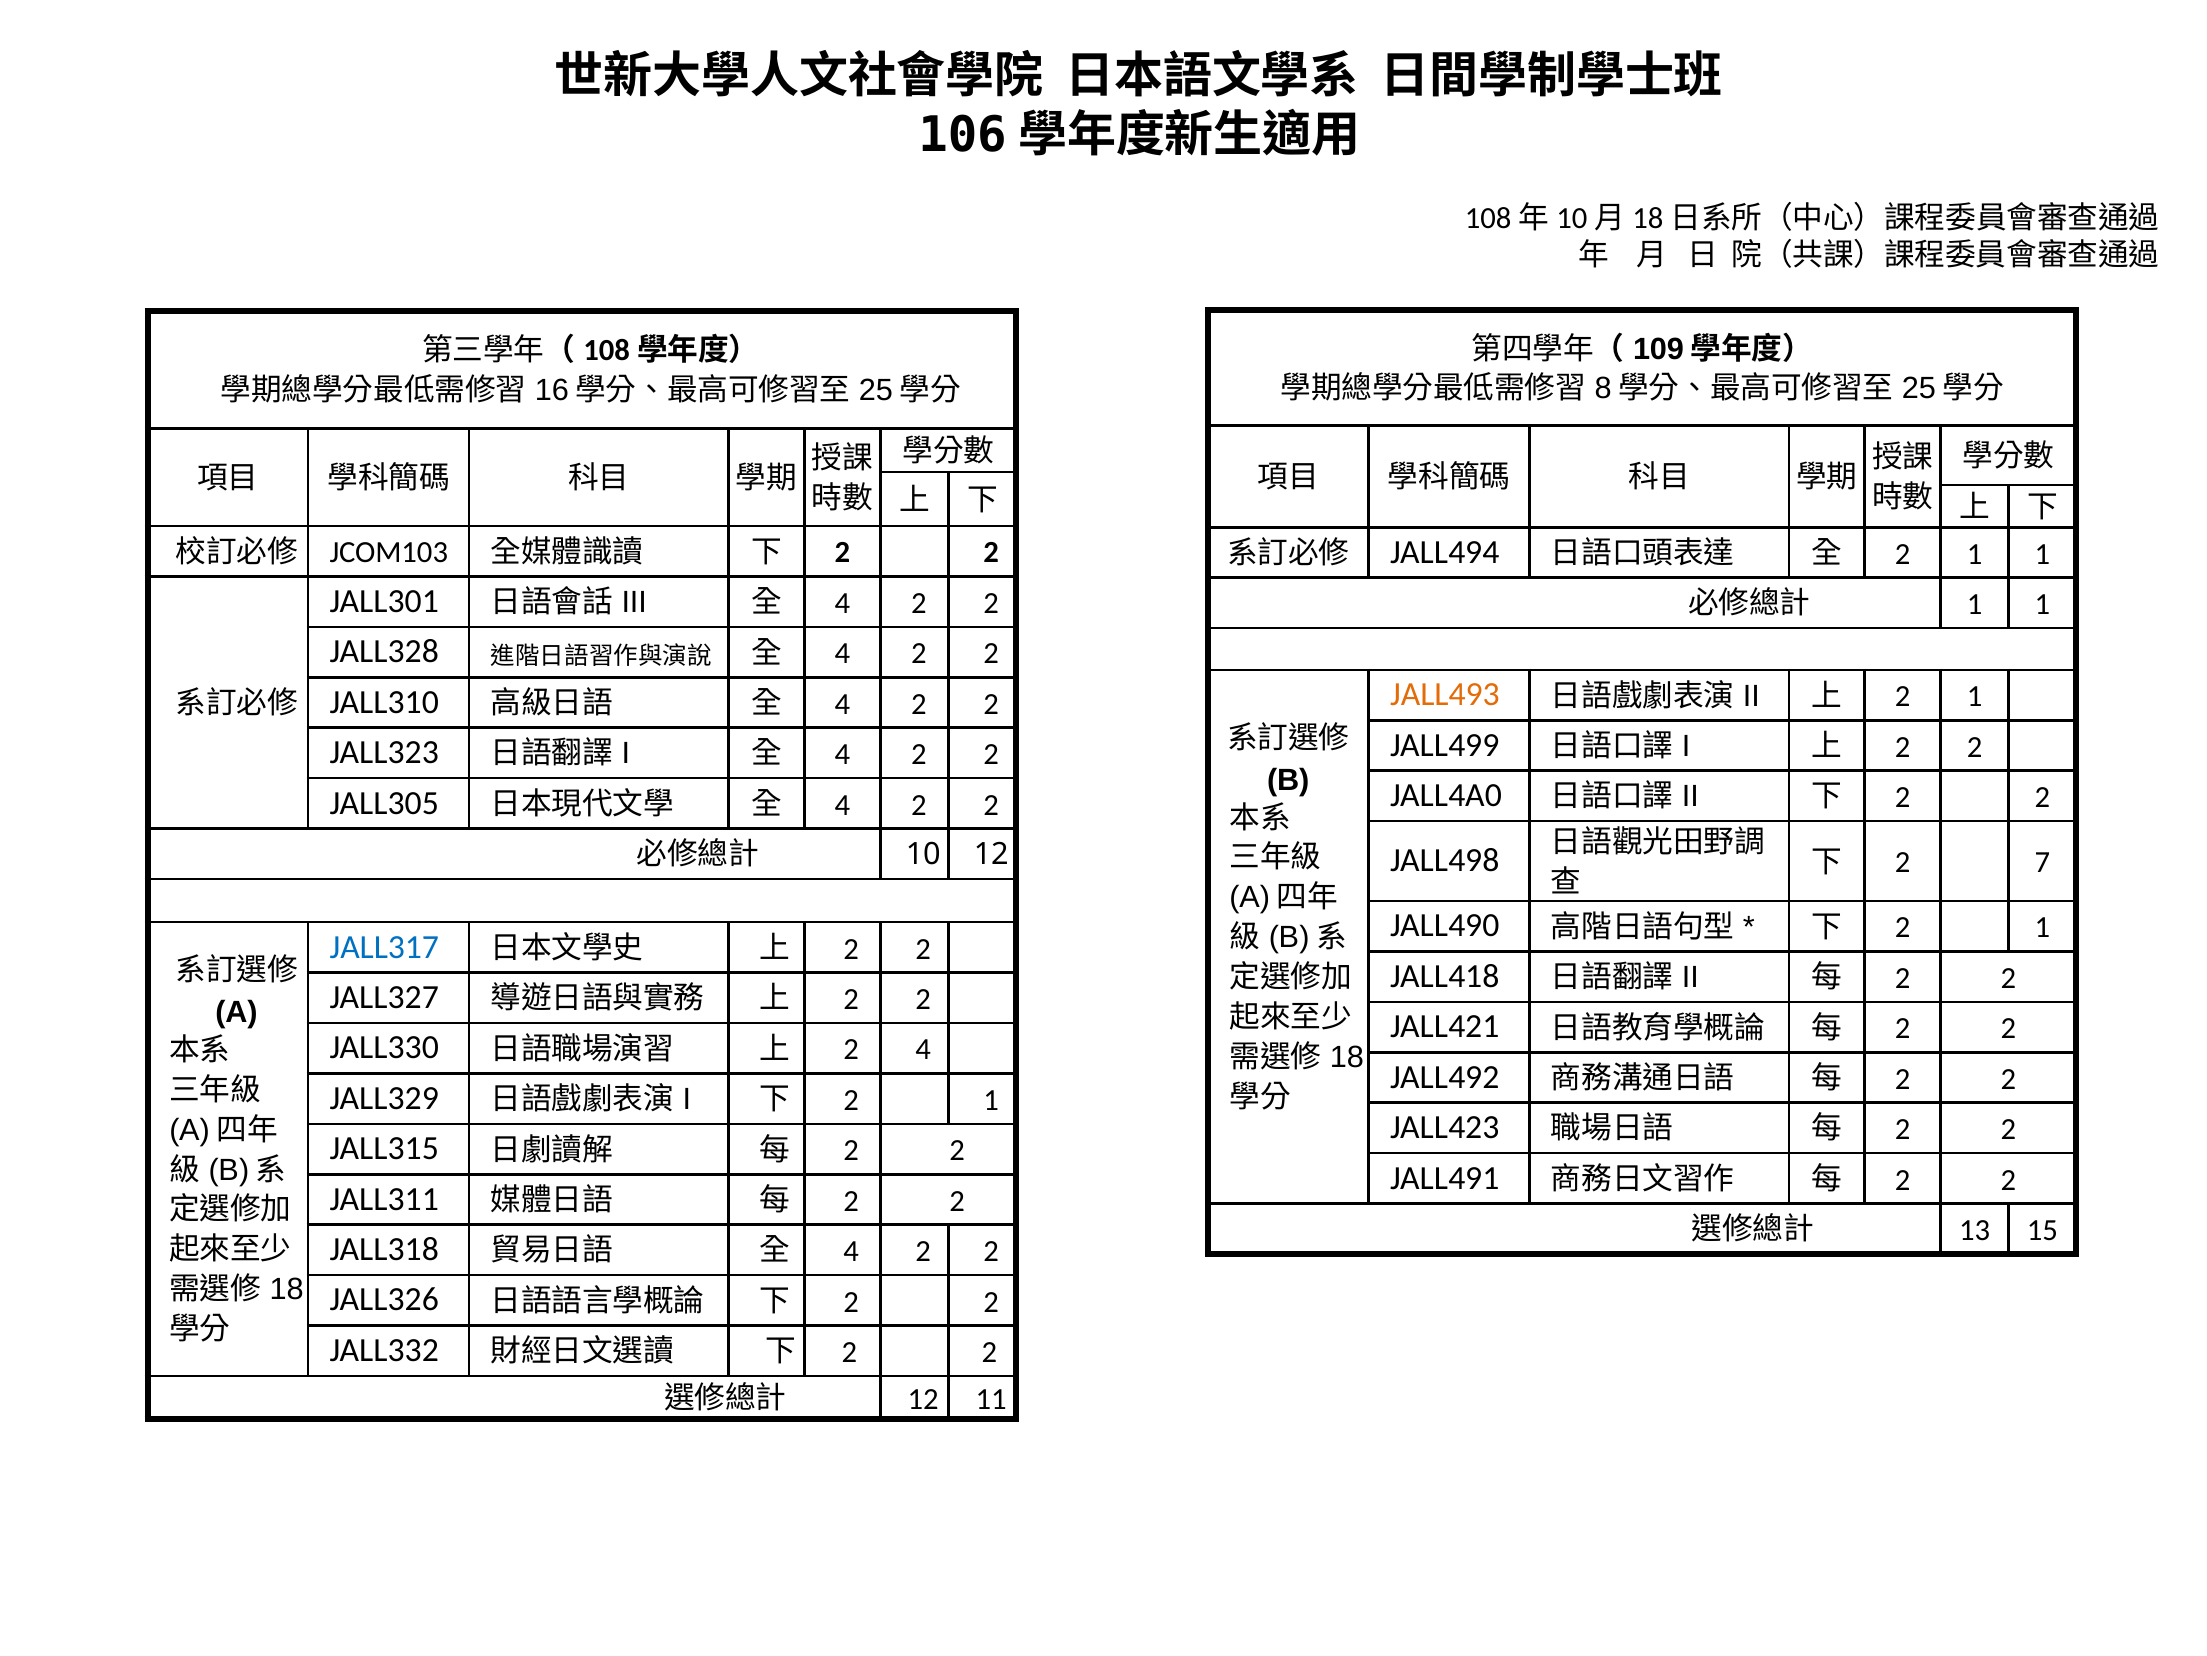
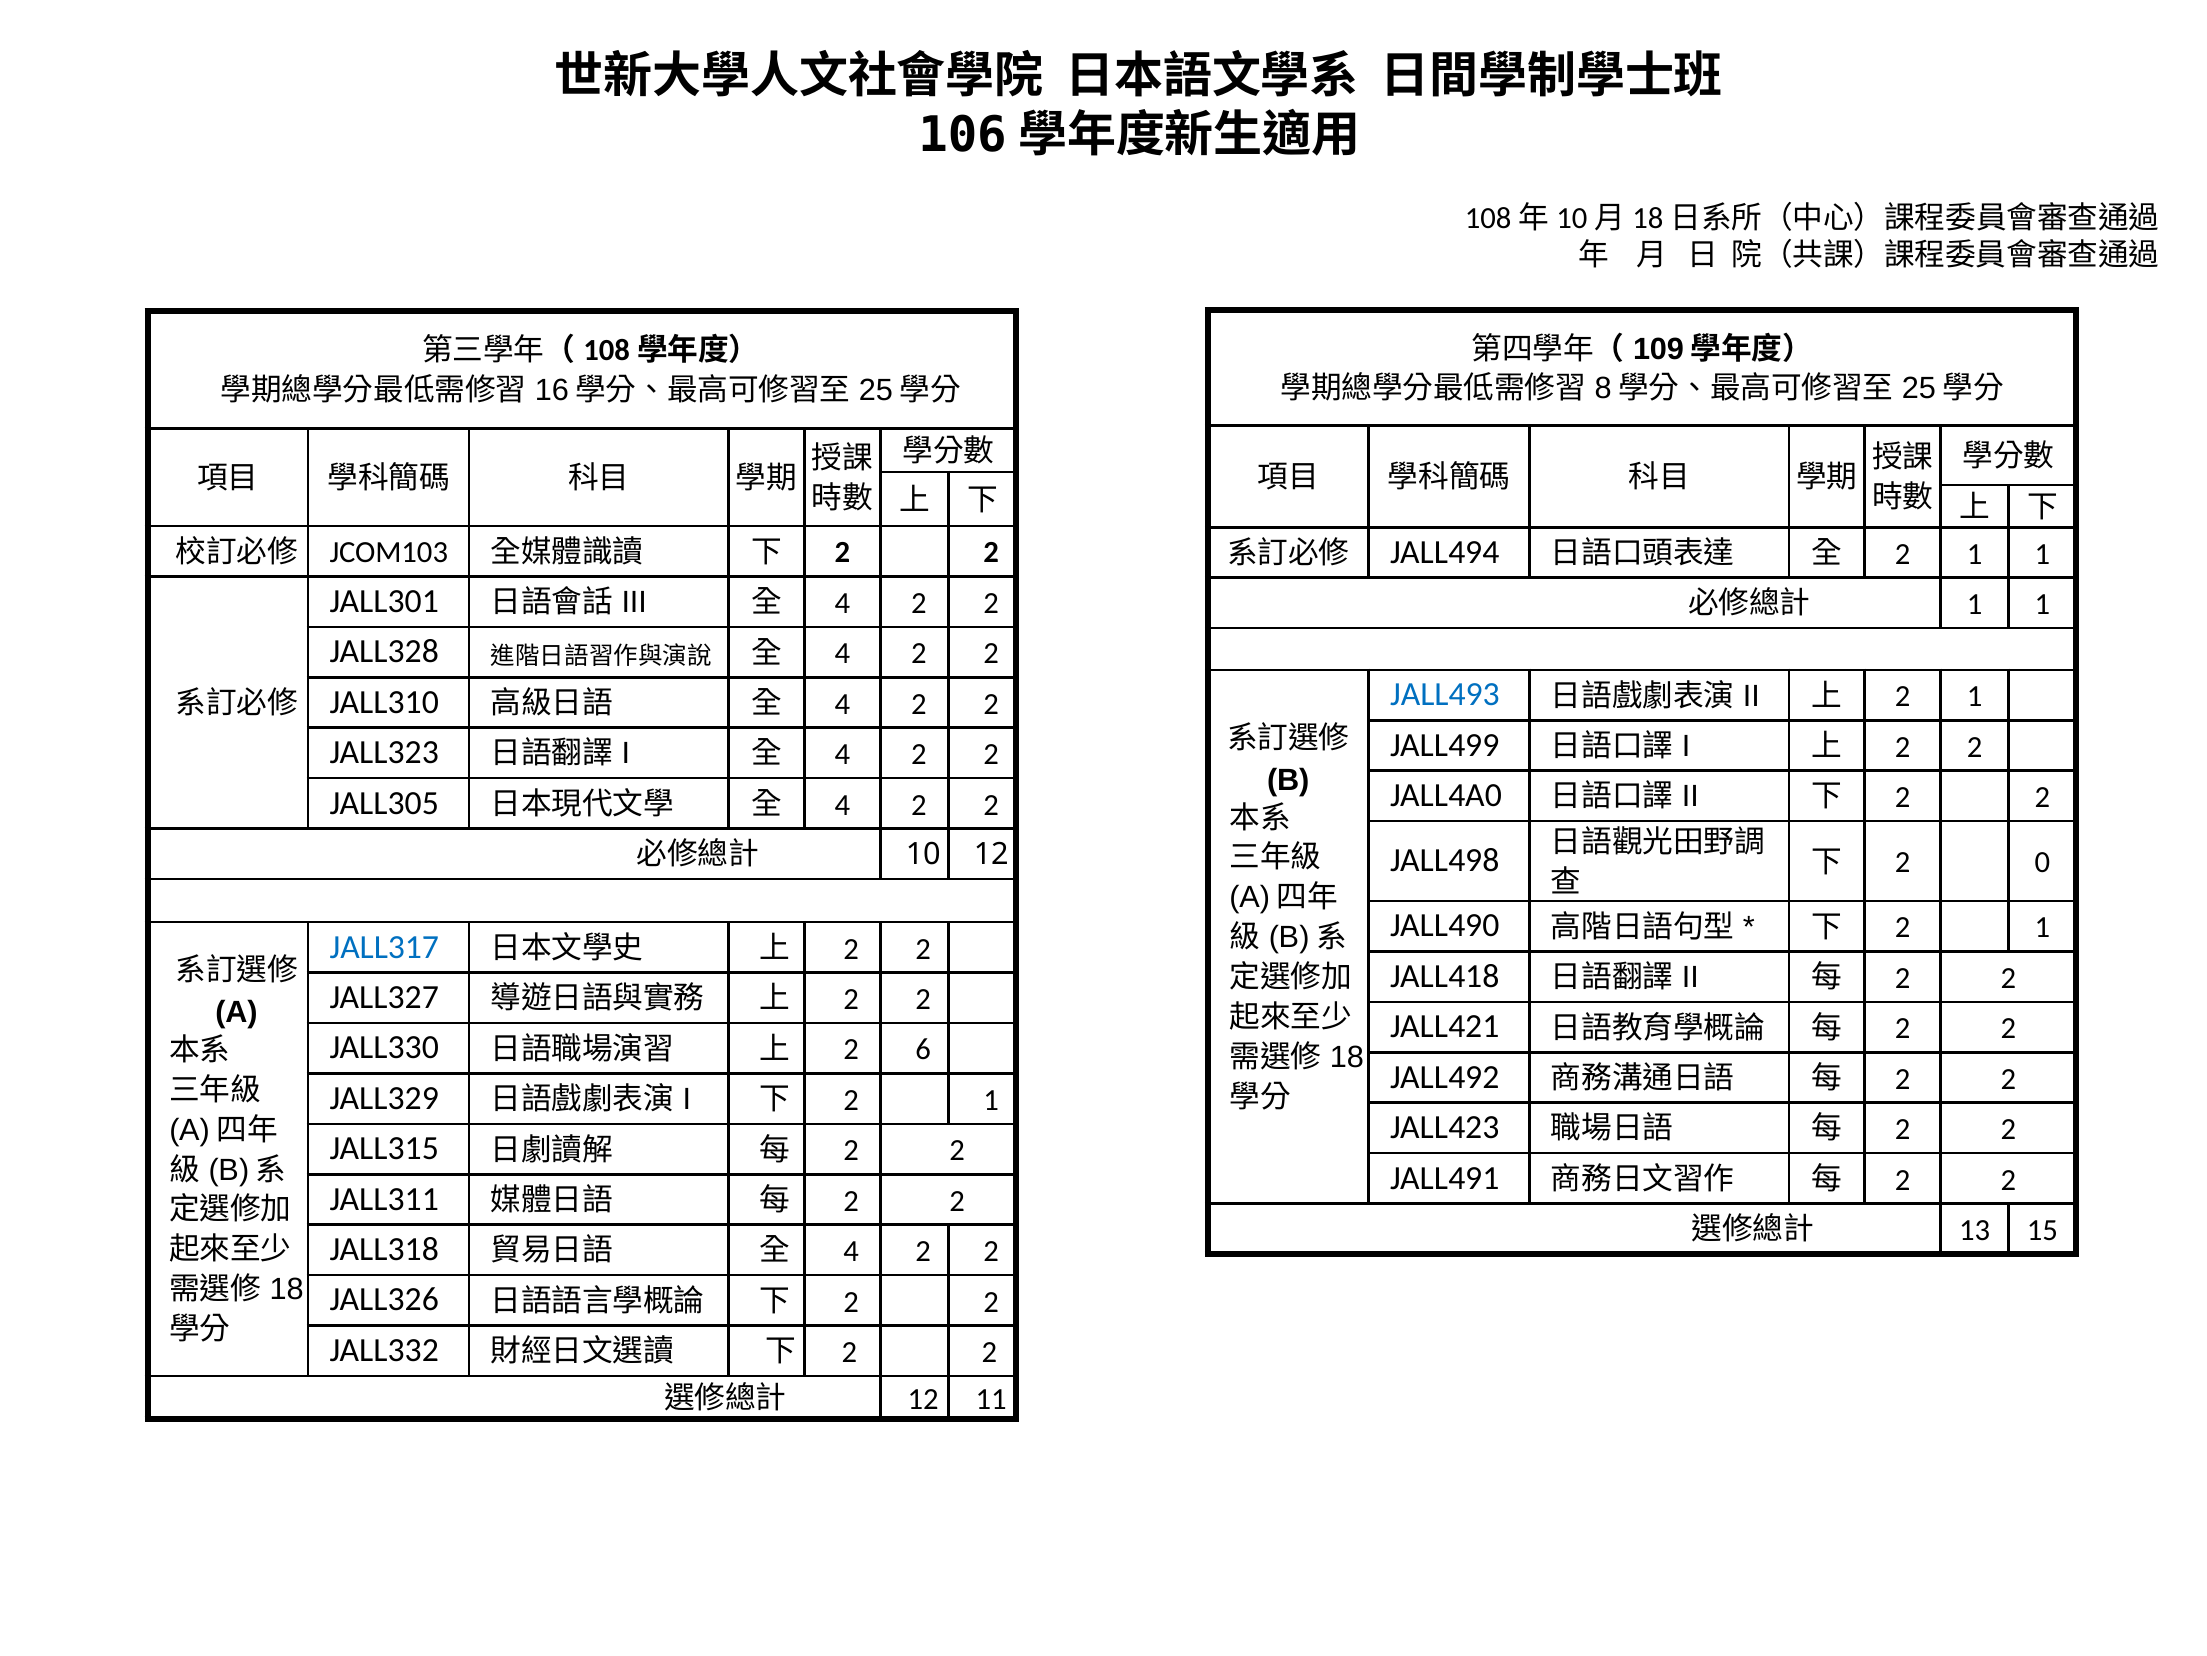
JALL493 colour: orange -> blue (1445, 694)
7: 7 -> 0 (2042, 862)
2 4: 4 -> 6 (923, 1049)
